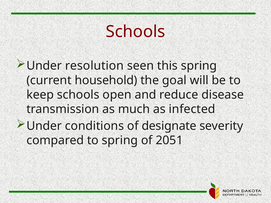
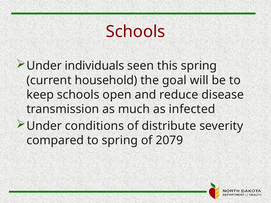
resolution: resolution -> individuals (95, 66)
designate: designate -> distribute (169, 126)
2051: 2051 -> 2079 (169, 141)
